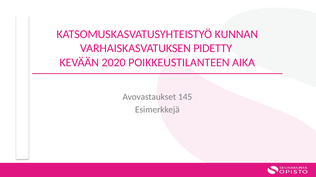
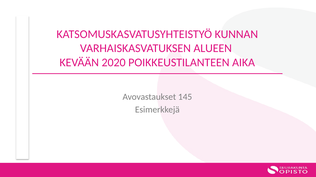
PIDETTY: PIDETTY -> ALUEEN (213, 49)
